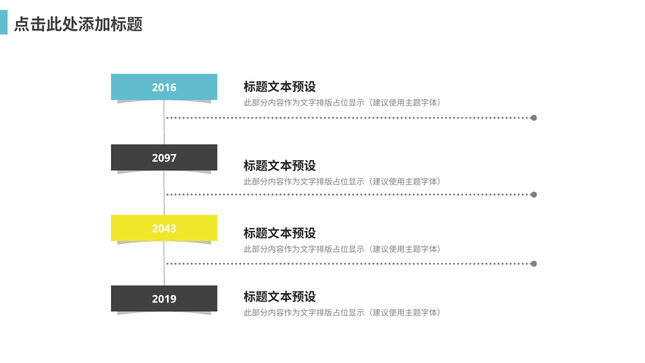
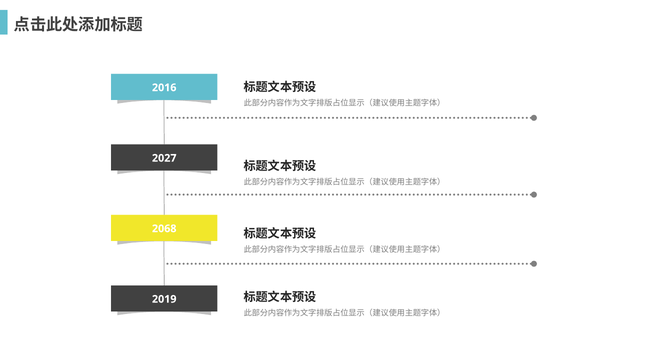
2097: 2097 -> 2027 (164, 158)
2043: 2043 -> 2068 (164, 229)
